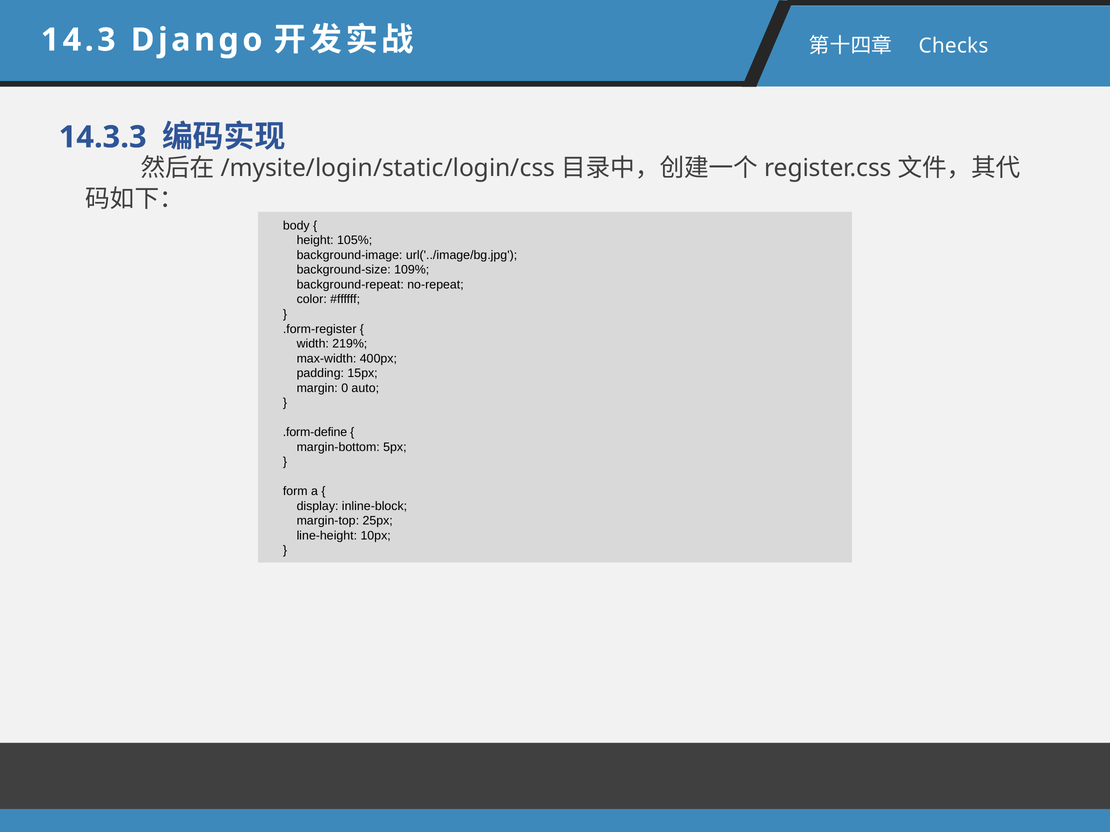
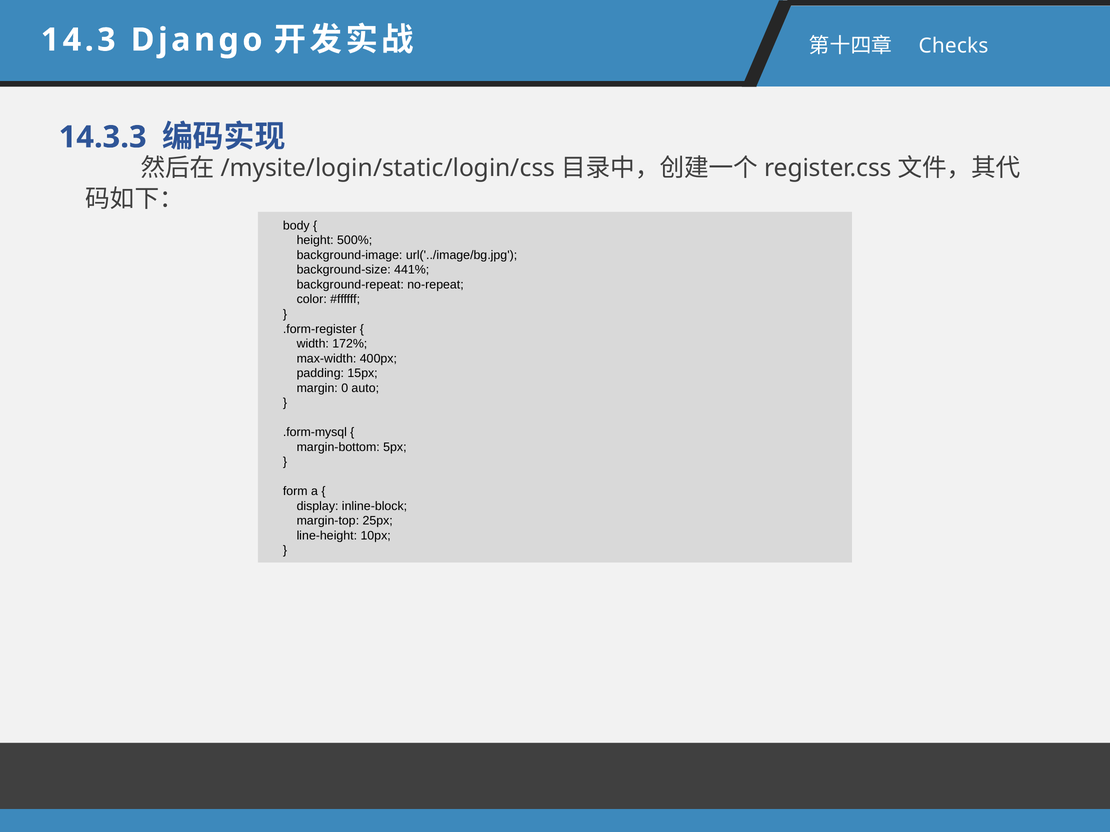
105%: 105% -> 500% (355, 241)
109%: 109% -> 441% (412, 270)
219%: 219% -> 172% (350, 344)
.form-define: .form-define -> .form-mysql (315, 433)
